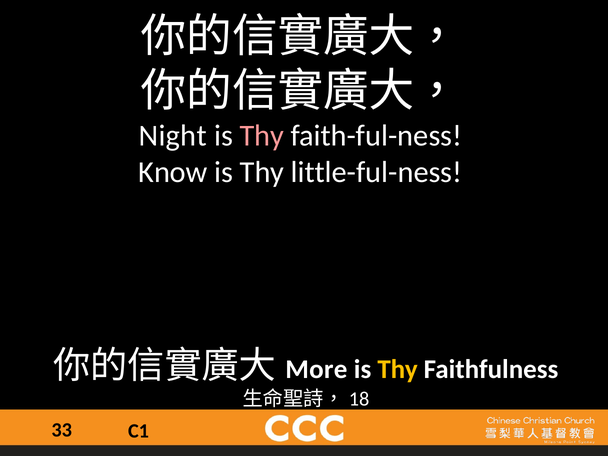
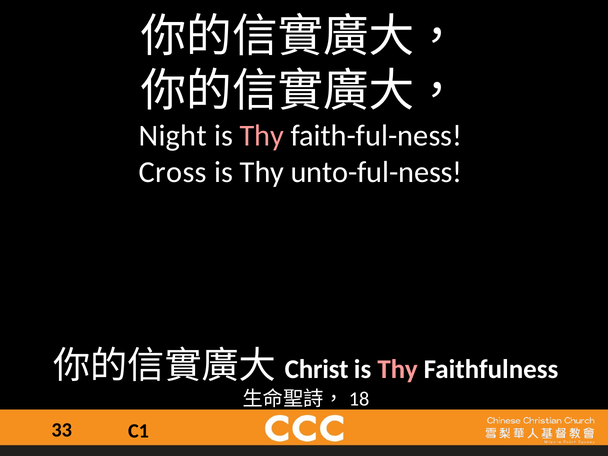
Know: Know -> Cross (173, 172)
little-ful-ness: little-ful-ness -> unto-ful-ness (377, 172)
More: More -> Christ (317, 369)
Thy colour: yellow -> pink (398, 369)
